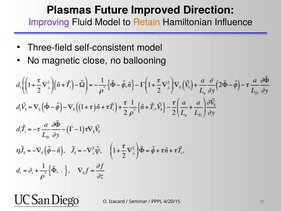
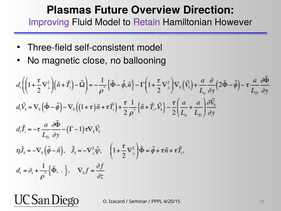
Improved: Improved -> Overview (156, 10)
Retain colour: orange -> purple (147, 22)
Influence: Influence -> However (234, 22)
